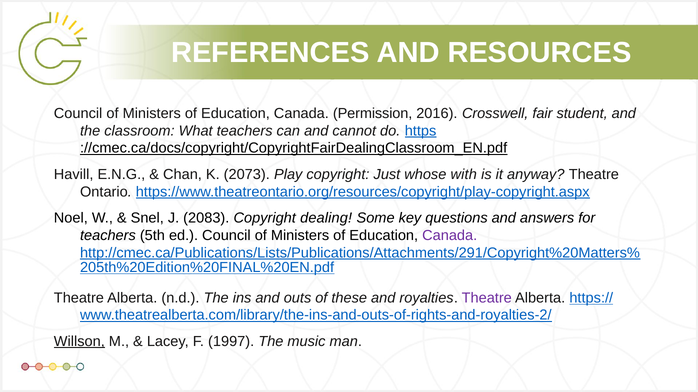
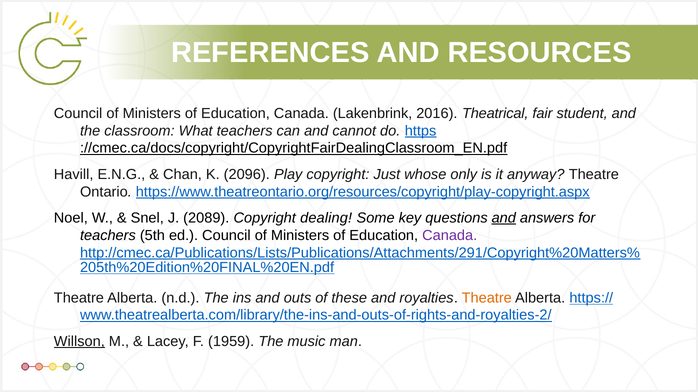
Permission: Permission -> Lakenbrink (373, 114)
Crosswell: Crosswell -> Theatrical (495, 114)
2073: 2073 -> 2096 (247, 175)
with: with -> only (464, 175)
2083: 2083 -> 2089 (206, 218)
and underline: none -> present (504, 218)
Theatre colour: purple -> orange (487, 298)
1997: 1997 -> 1959 (231, 342)
